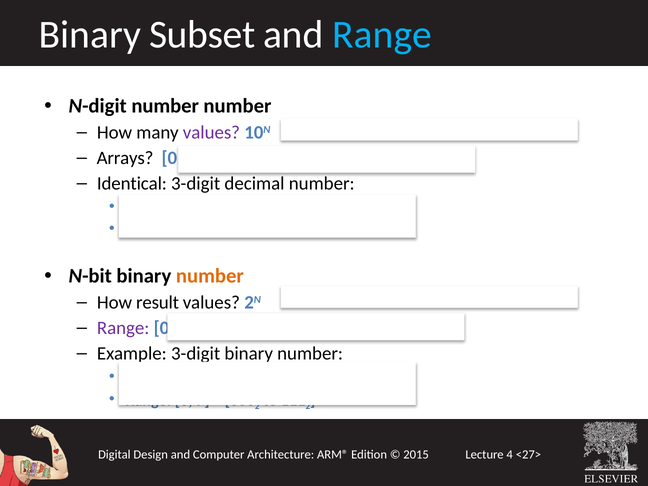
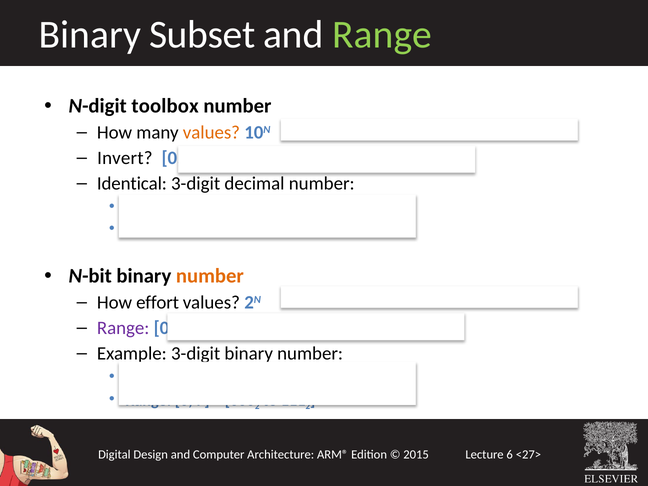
Range colour: light blue -> light green (382, 35)
N-digit number: number -> toolbox (165, 106)
values colour: purple -> orange (211, 133)
Arrays: Arrays -> Invert (125, 158)
result: result -> effort (158, 302)
4: 4 -> 6 (510, 454)
